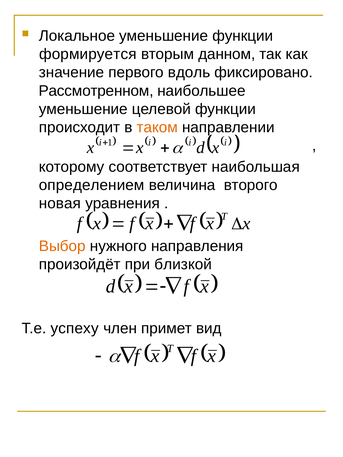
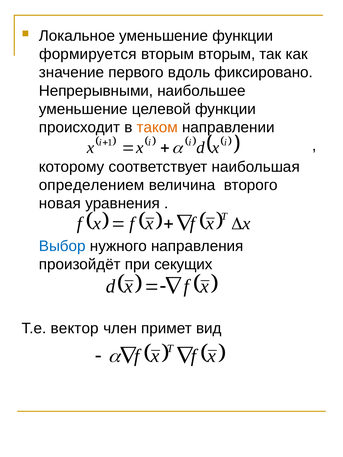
вторым данном: данном -> вторым (227, 54)
Рассмотренном: Рассмотренном -> Непрерывными (96, 91)
Выбор colour: orange -> blue (62, 246)
близкой: близкой -> секущих (183, 265)
успеху: успеху -> вектор (75, 329)
